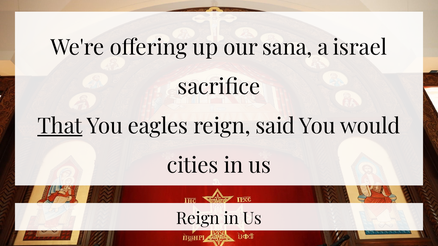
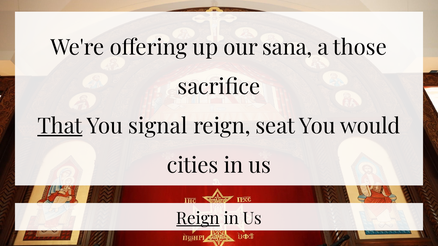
israel: israel -> those (360, 48)
eagles: eagles -> signal (158, 127)
said: said -> seat (275, 127)
Reign underline: none -> present (198, 219)
